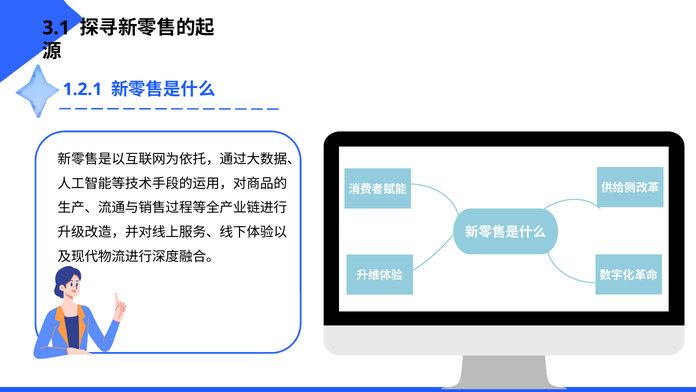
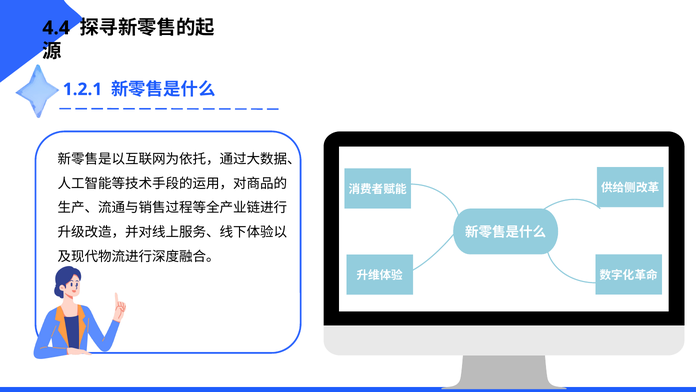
3.1: 3.1 -> 4.4 (56, 28)
